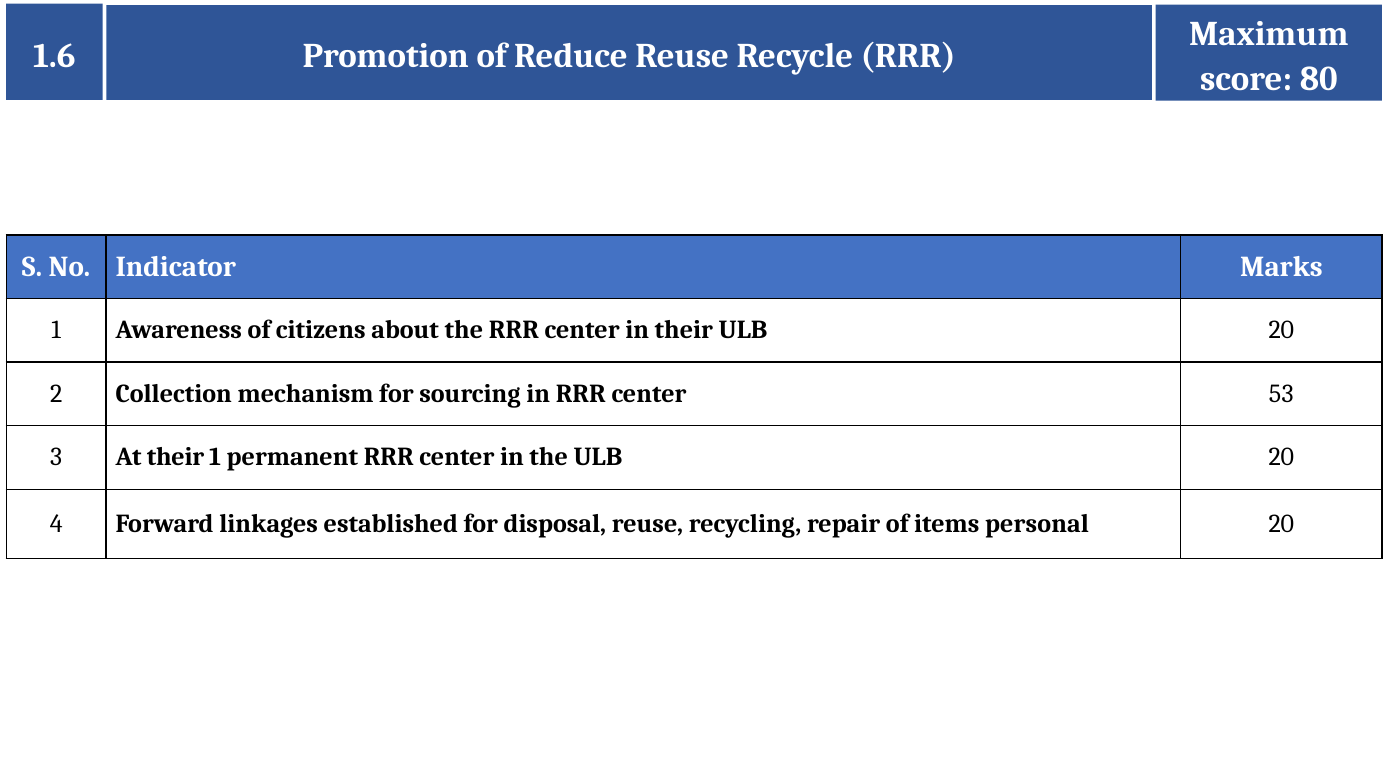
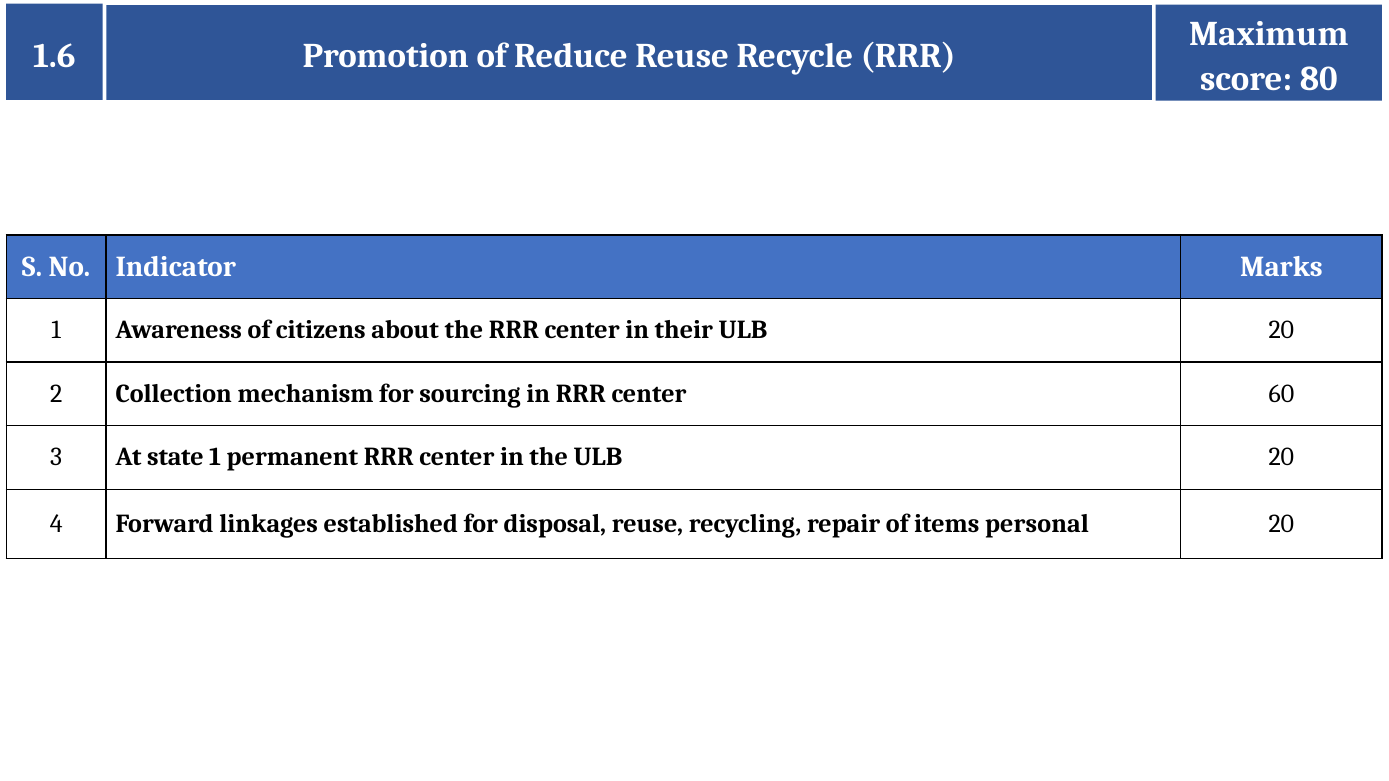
53: 53 -> 60 (1281, 394)
At their: their -> state (176, 457)
